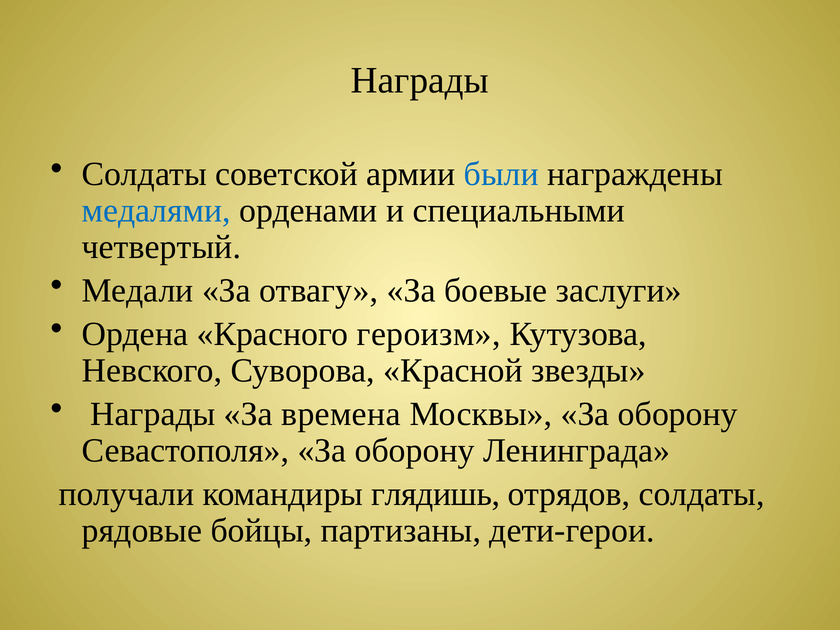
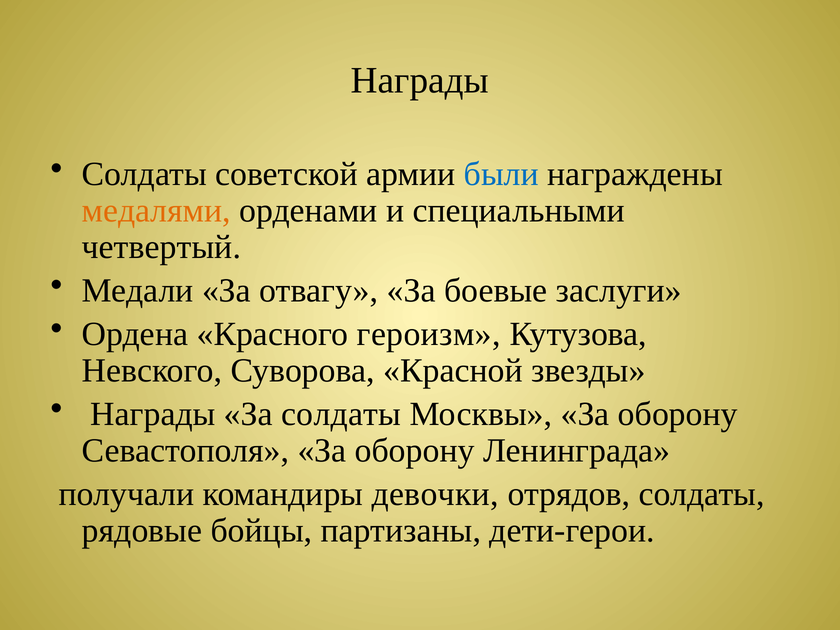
медалями colour: blue -> orange (156, 210)
За времена: времена -> солдаты (341, 414)
глядишь: глядишь -> девочки (435, 494)
